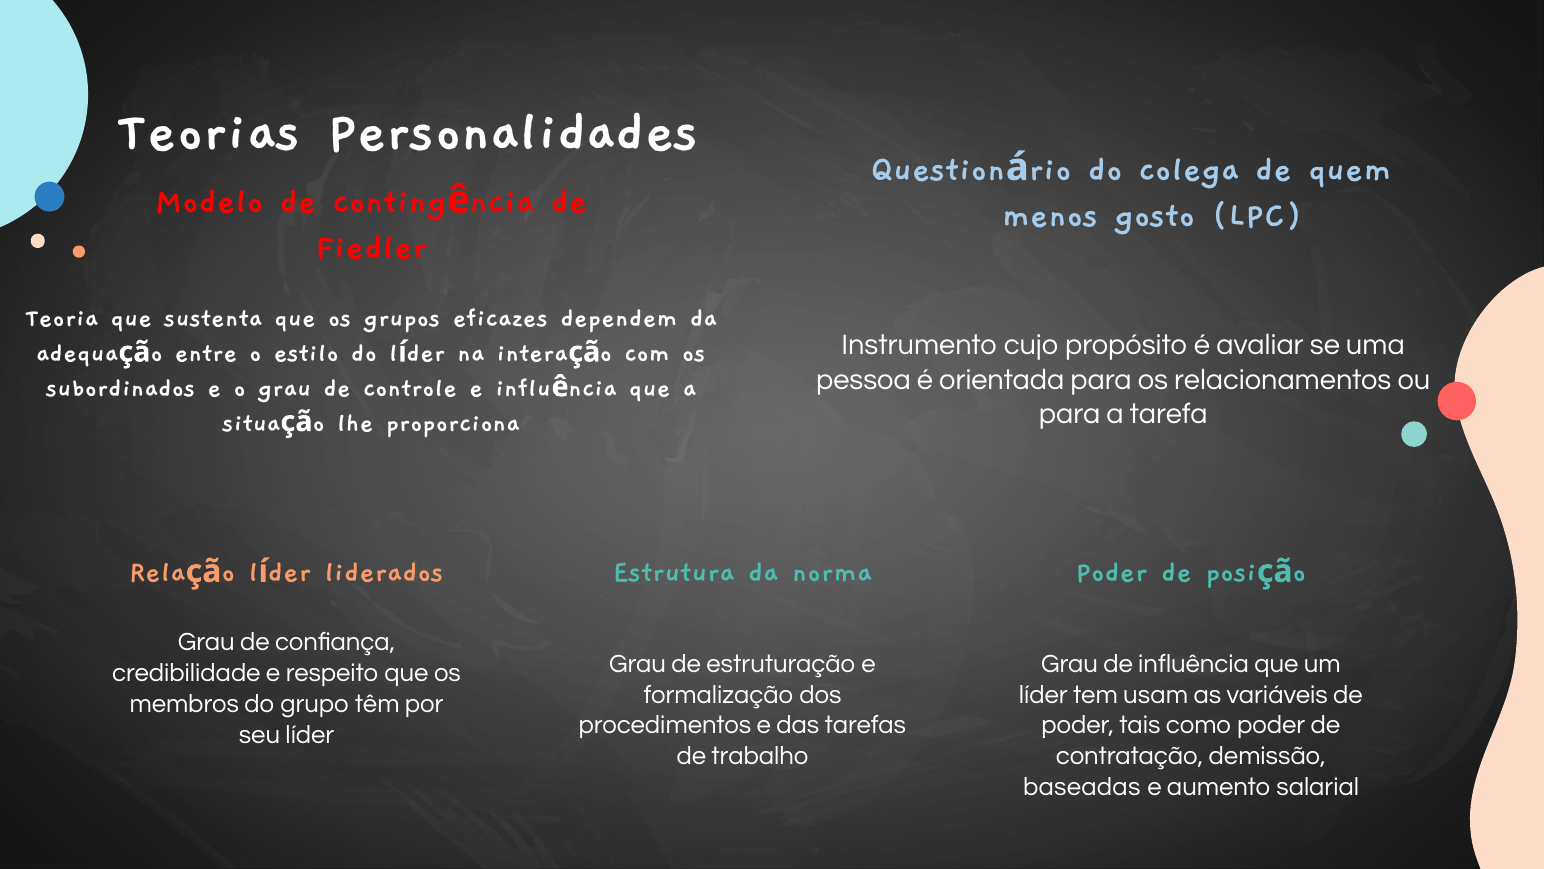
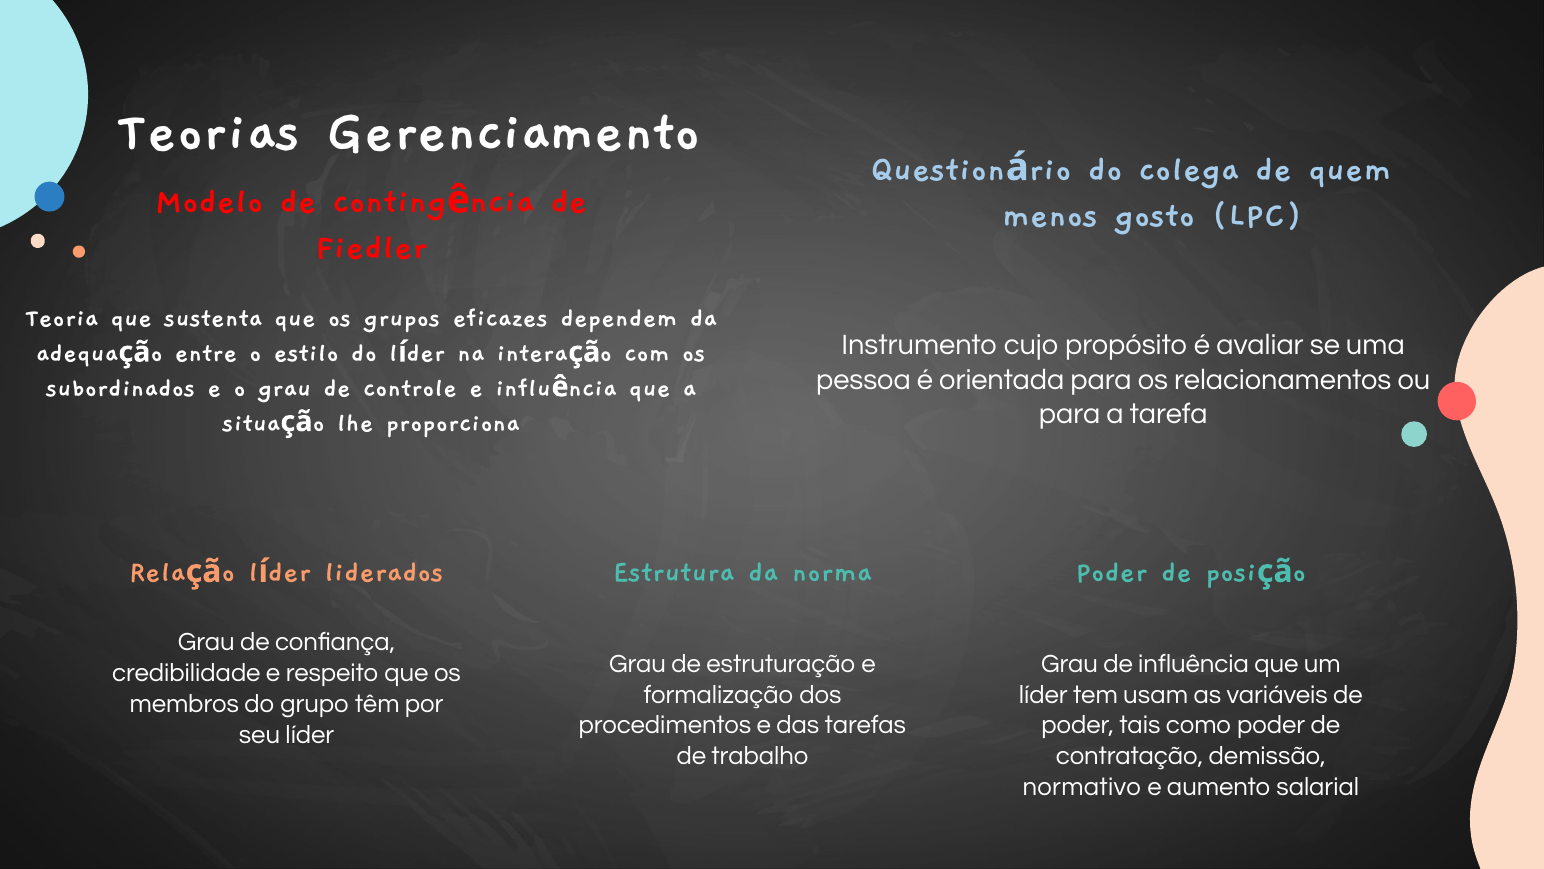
Personalidades: Personalidades -> Gerenciamento (514, 129)
baseadas: baseadas -> normativo (1082, 787)
